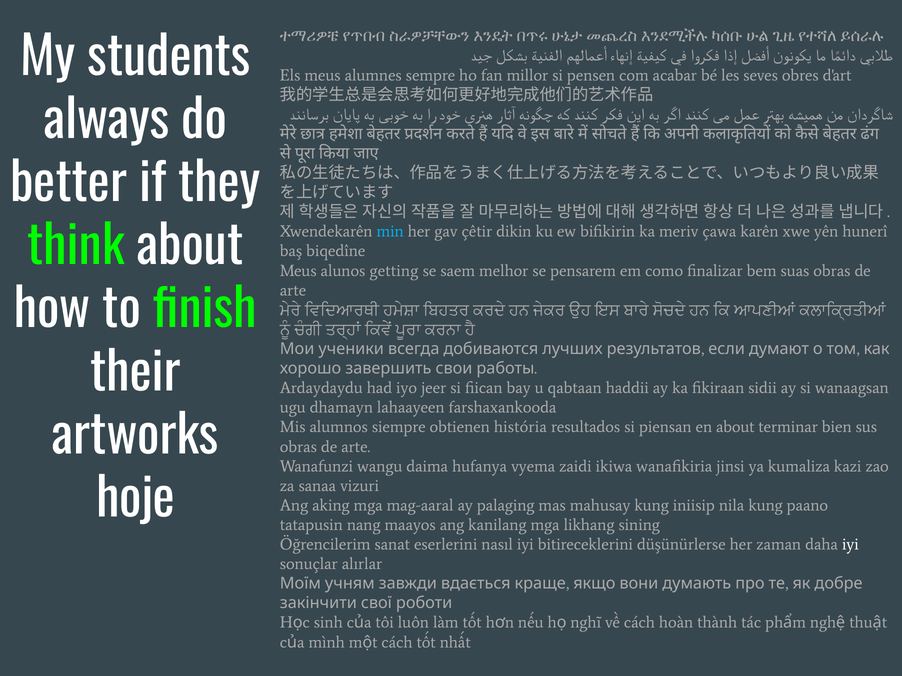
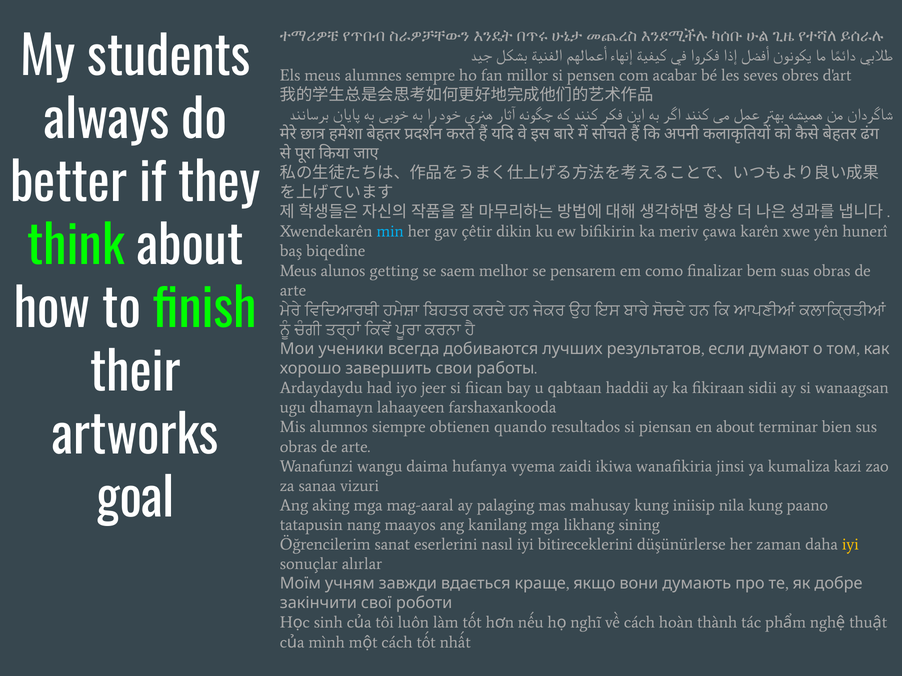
história: história -> quando (520, 427)
hoje: hoje -> goal (136, 500)
iyi colour: white -> yellow (850, 545)
